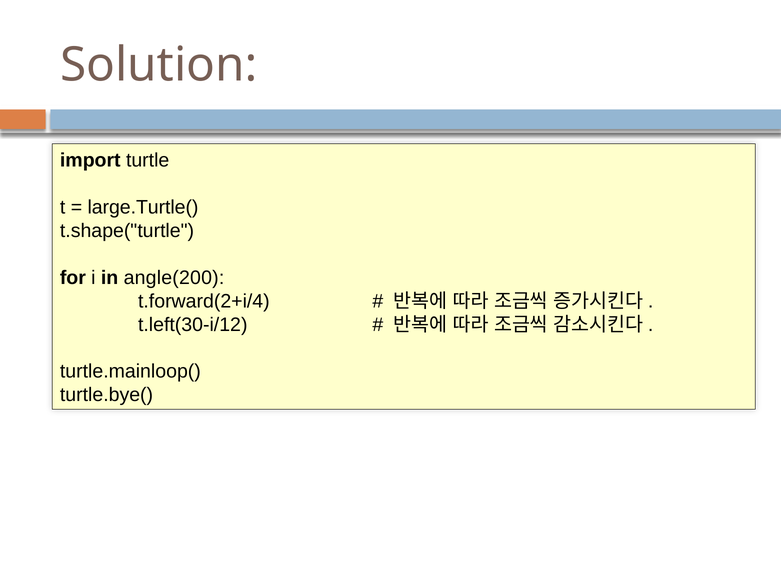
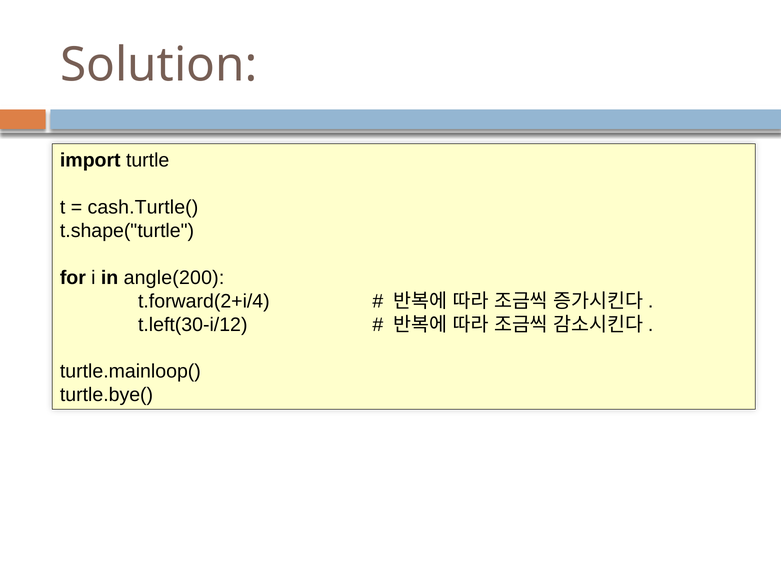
large.Turtle(: large.Turtle( -> cash.Turtle( (143, 207)
